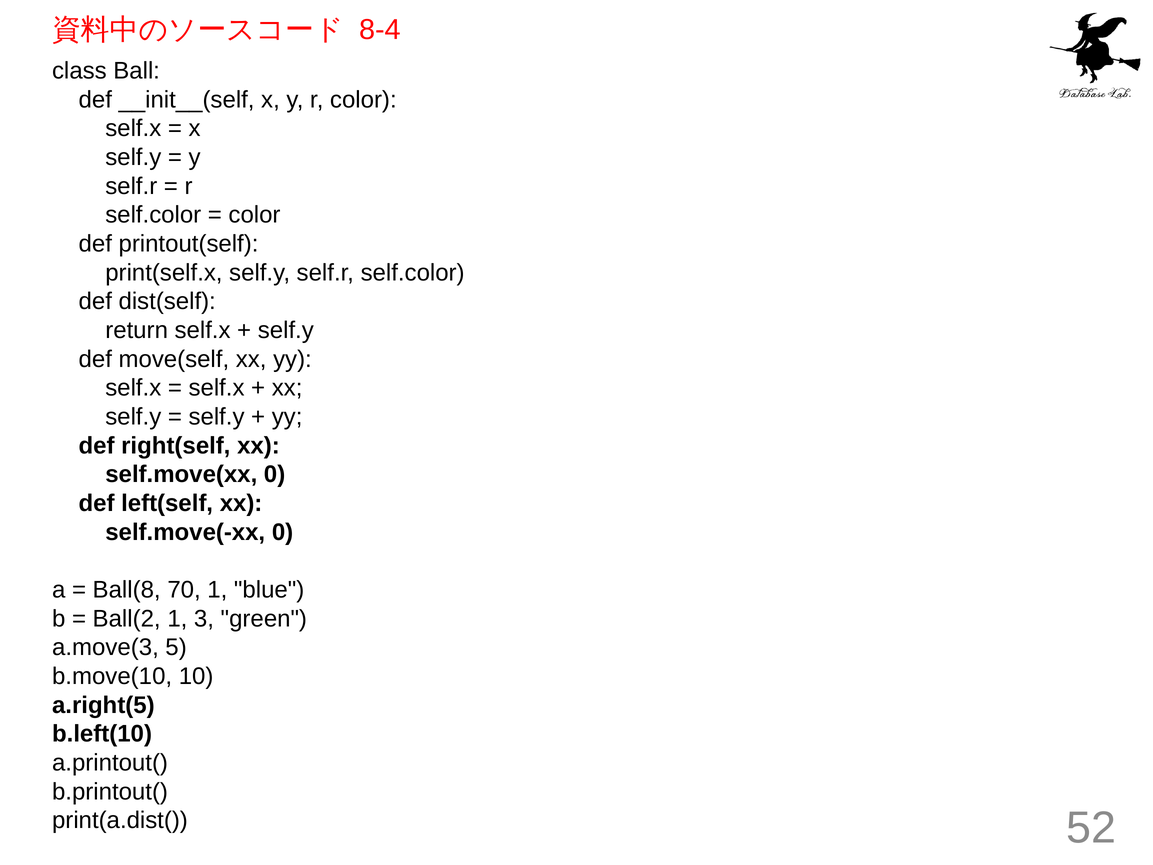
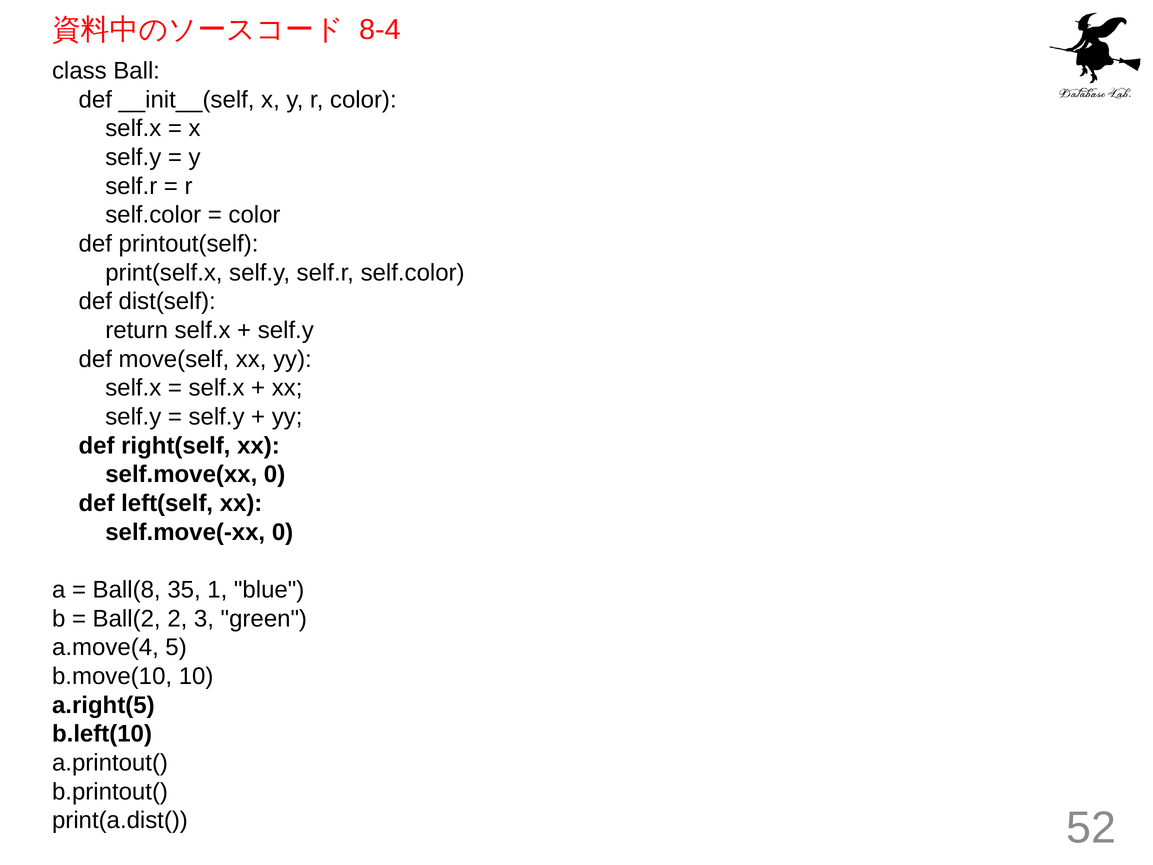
70: 70 -> 35 (184, 590)
Ball(2 1: 1 -> 2 (177, 618)
a.move(3: a.move(3 -> a.move(4 (105, 647)
